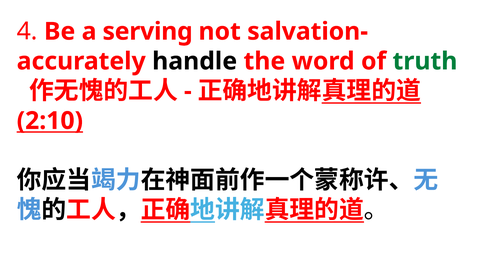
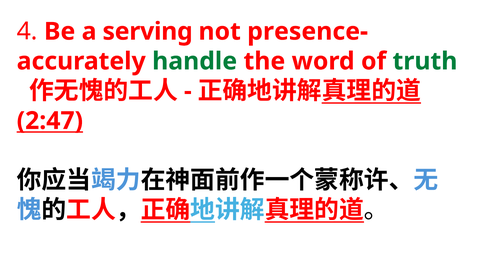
salvation-: salvation- -> presence- (308, 31)
handle colour: black -> green (195, 61)
2:10: 2:10 -> 2:47 (50, 121)
